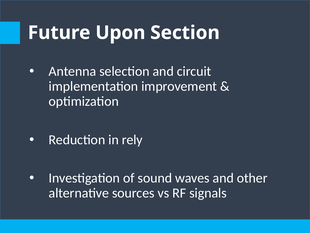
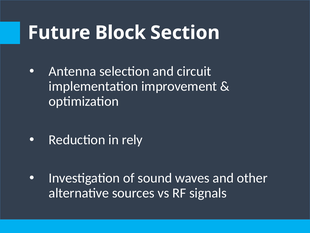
Upon: Upon -> Block (120, 33)
